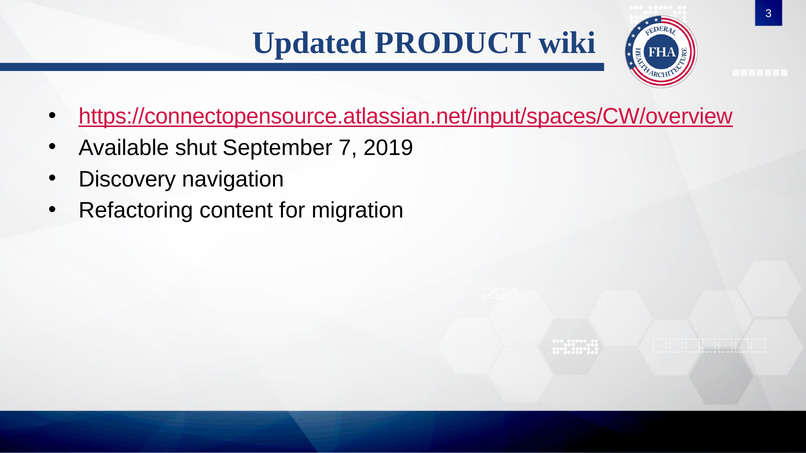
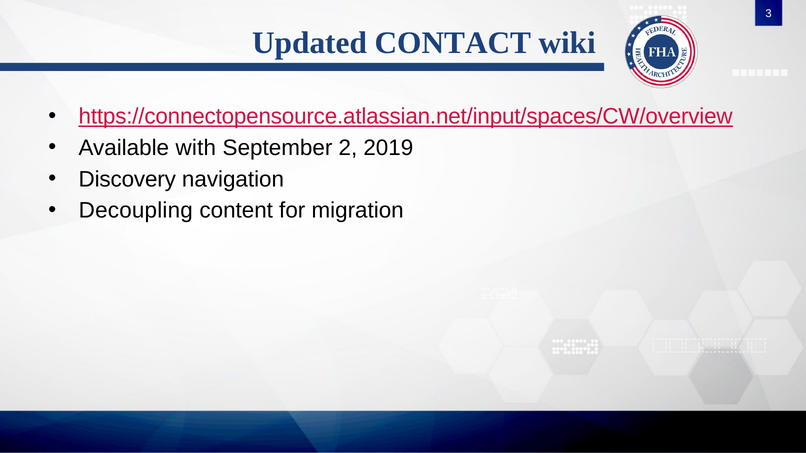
PRODUCT: PRODUCT -> CONTACT (453, 43)
shut: shut -> with (196, 148)
7: 7 -> 2 (348, 148)
Refactoring: Refactoring -> Decoupling (136, 211)
